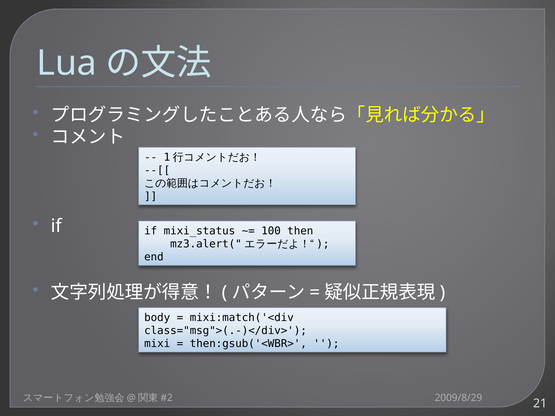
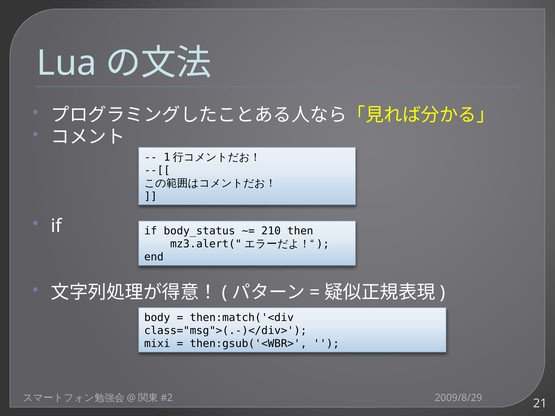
mixi_status: mixi_status -> body_status (199, 231)
100: 100 -> 210 (271, 231)
mixi:match('<div: mixi:match('<div -> then:match('<div (242, 318)
